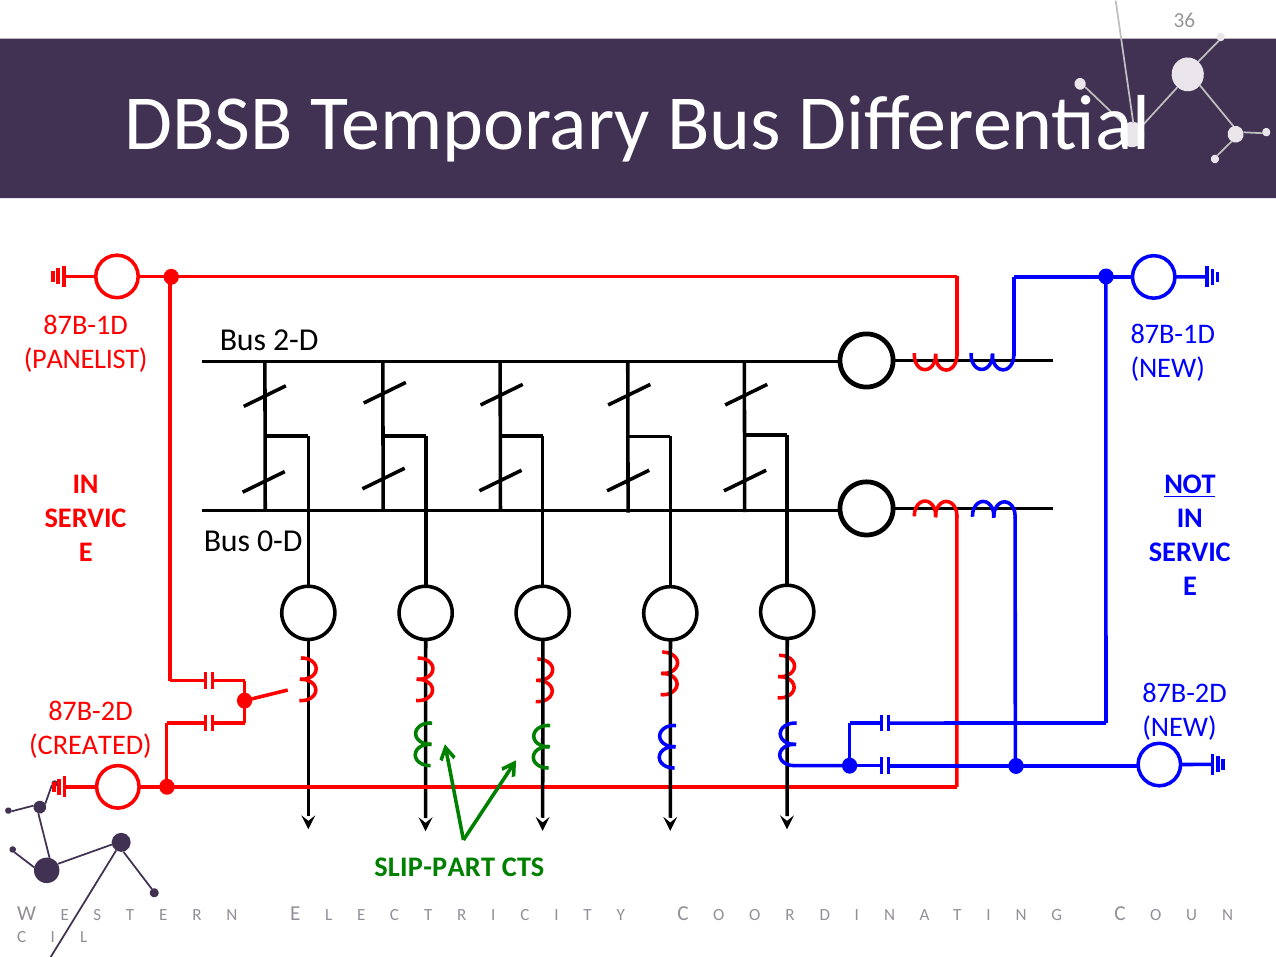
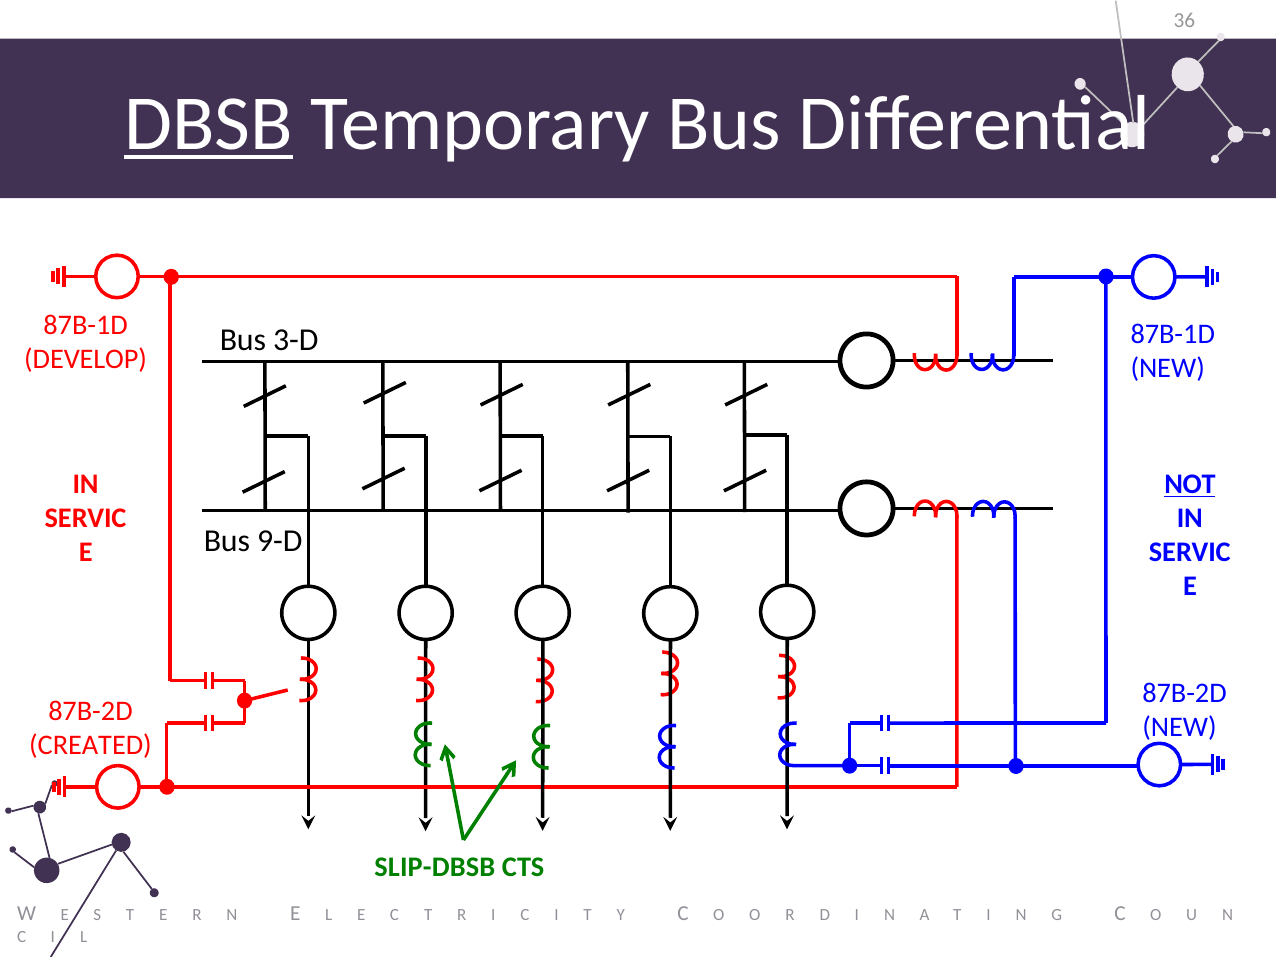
DBSB underline: none -> present (209, 123)
2-D: 2-D -> 3-D (296, 340)
PANELIST: PANELIST -> DEVELOP (86, 359)
0-D: 0-D -> 9-D (280, 541)
SLIP-PART: SLIP-PART -> SLIP-DBSB (435, 867)
